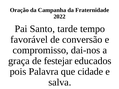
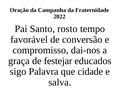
tarde: tarde -> rosto (67, 29)
pois: pois -> sigo (18, 72)
